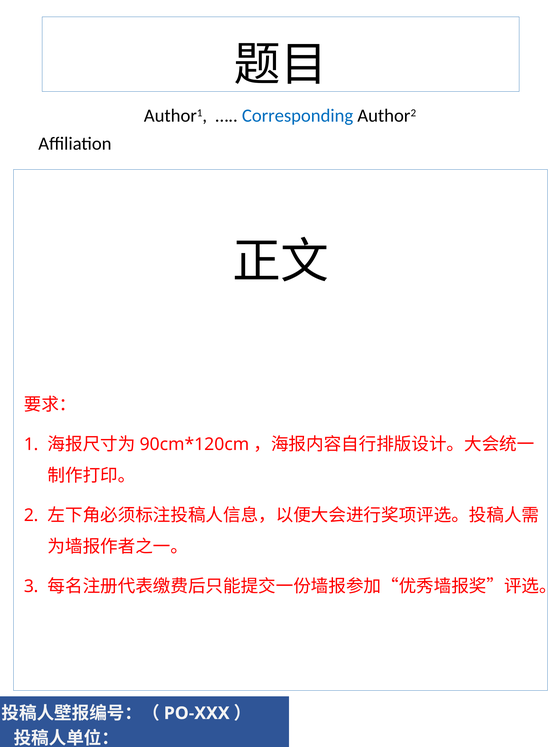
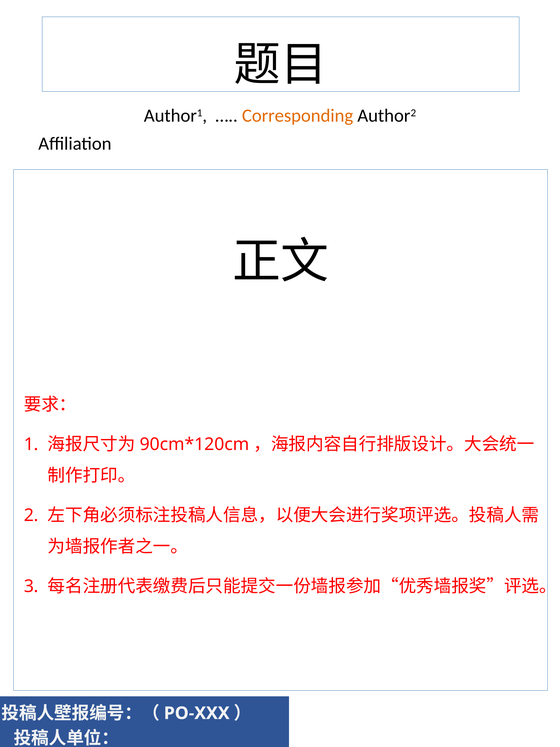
Corresponding colour: blue -> orange (298, 116)
